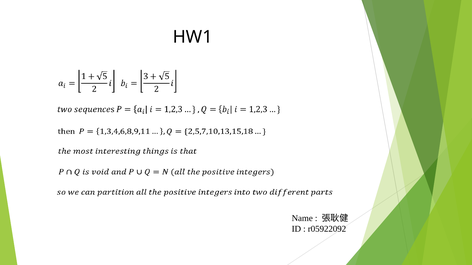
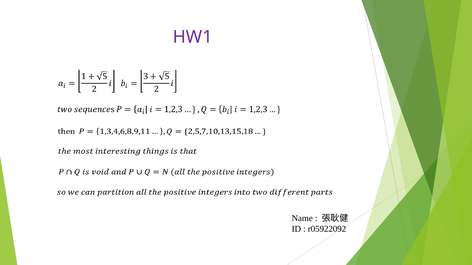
HW1 colour: black -> purple (193, 37)
